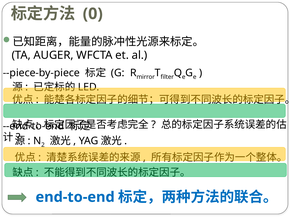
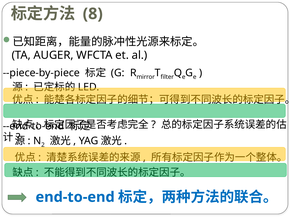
0: 0 -> 8 (93, 14)
